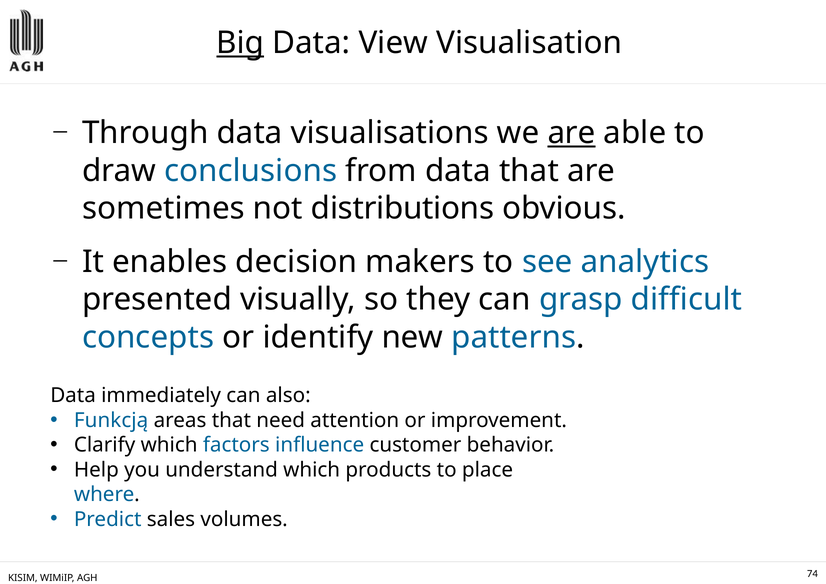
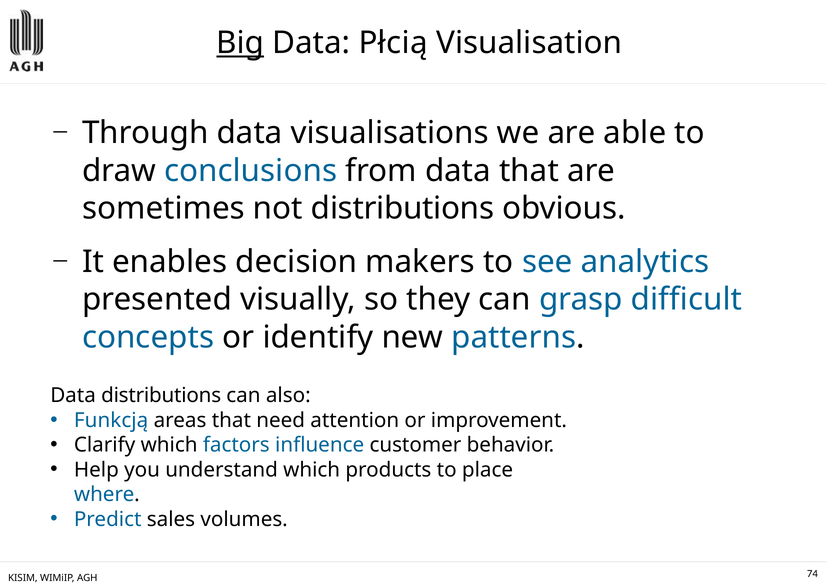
View: View -> Płcią (393, 43)
are underline: present -> none (572, 133)
Data immediately: immediately -> distributions (161, 396)
